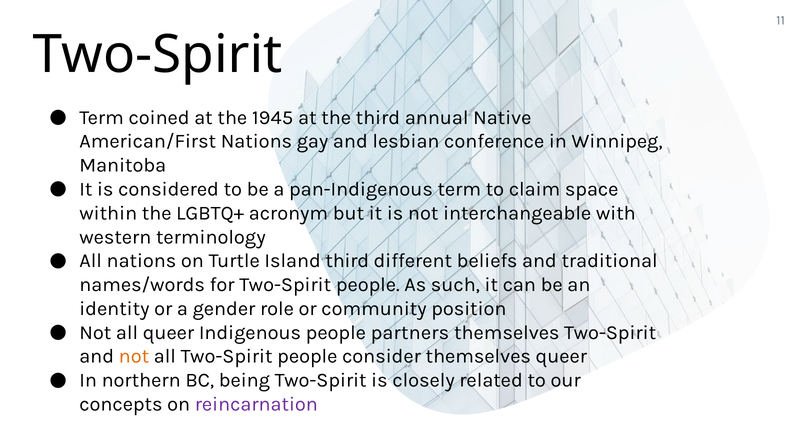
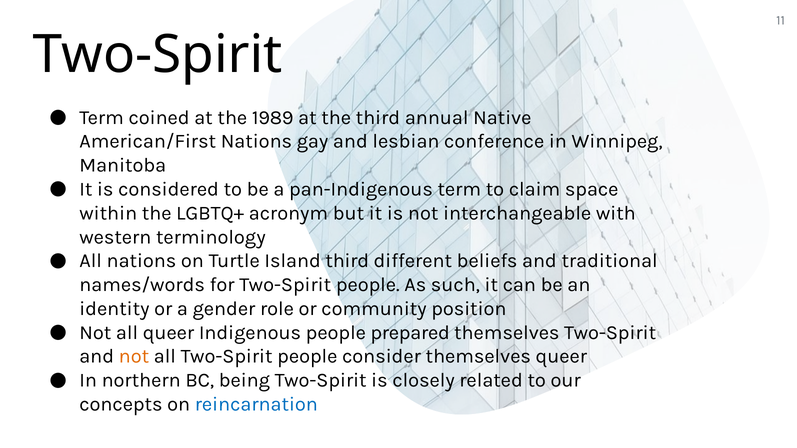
1945: 1945 -> 1989 (273, 118)
partners: partners -> prepared (410, 333)
reincarnation colour: purple -> blue (256, 405)
